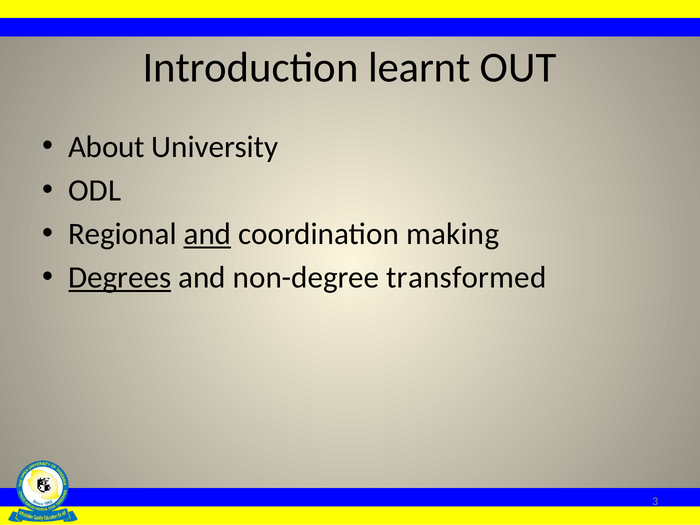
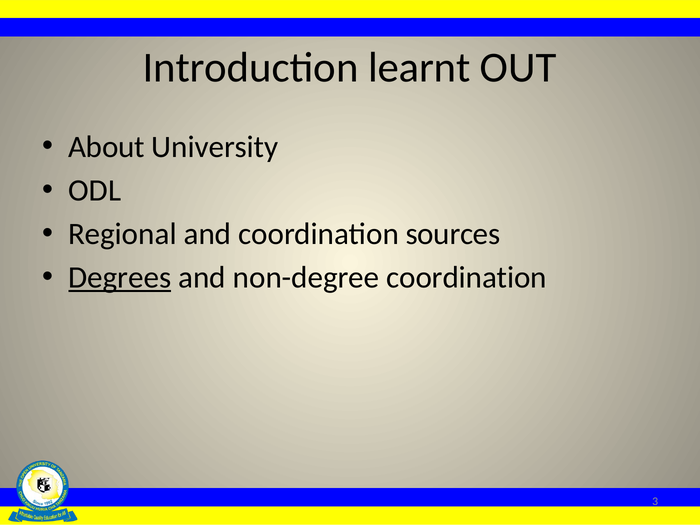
and underline: present -> none (207, 234)
making: making -> sources (453, 234)
non-degree transformed: transformed -> coordination (467, 278)
